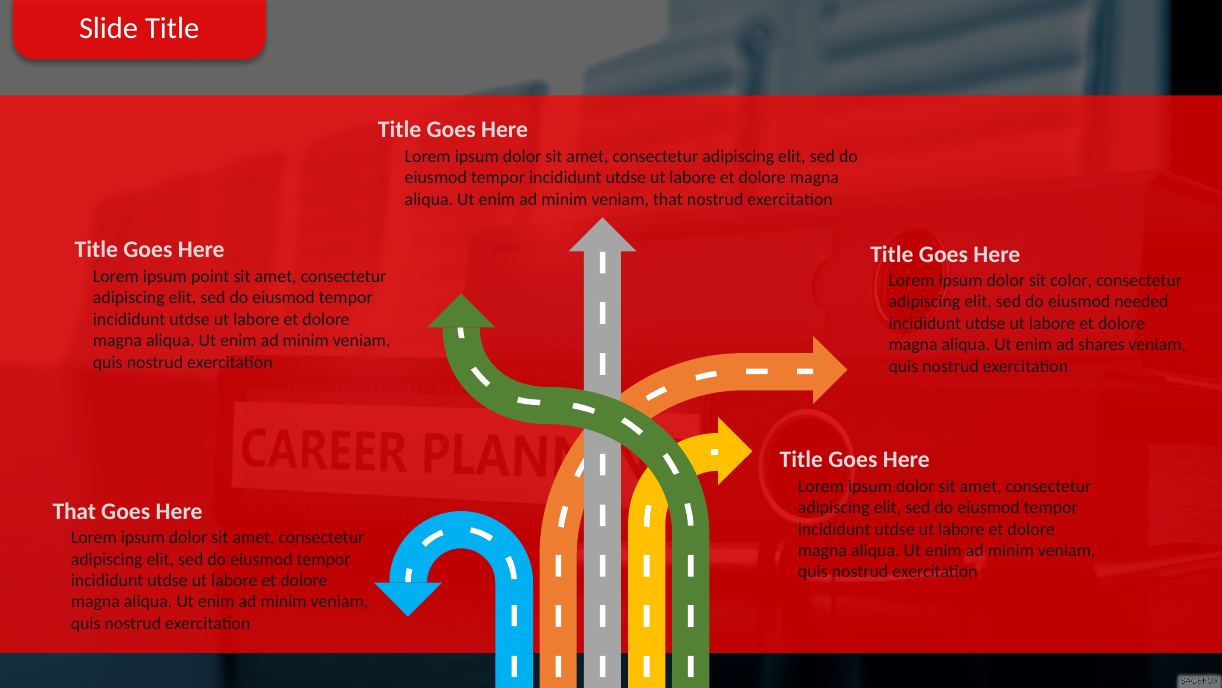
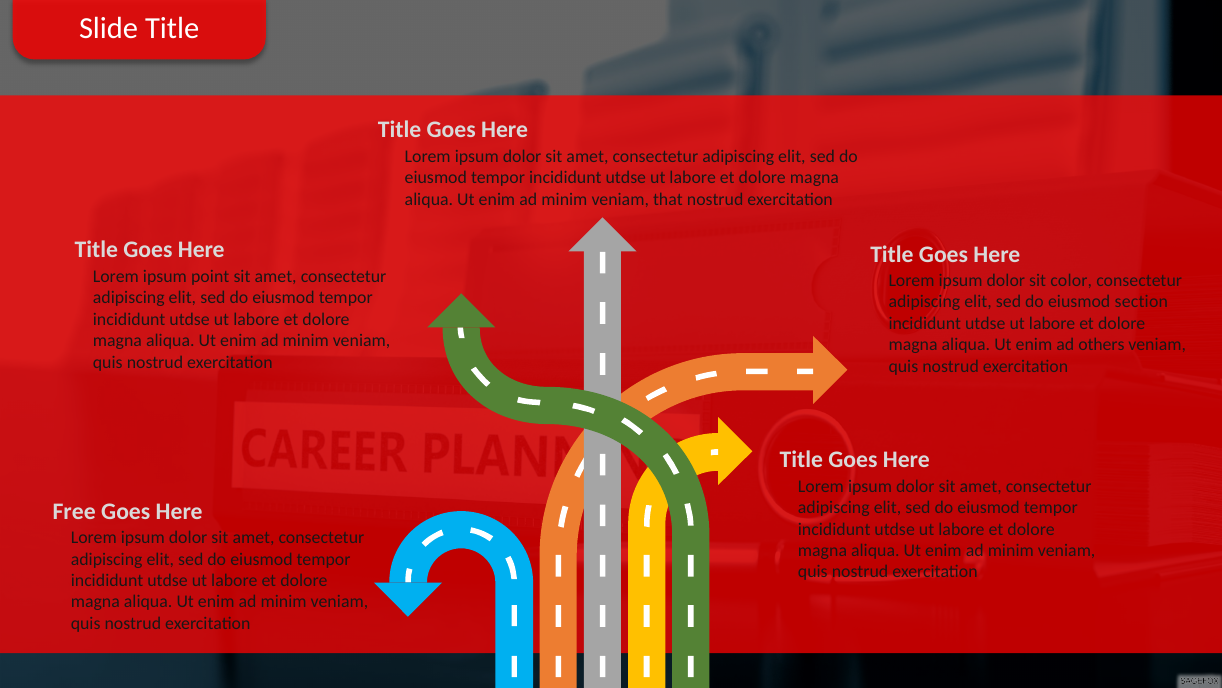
needed: needed -> section (1141, 302)
shares: shares -> others (1101, 345)
That: That -> Free (74, 511)
